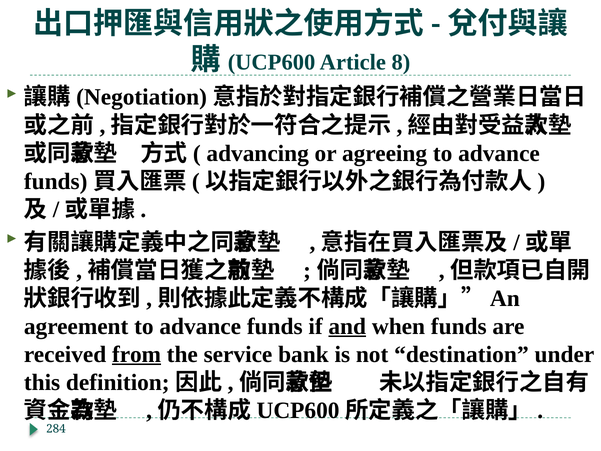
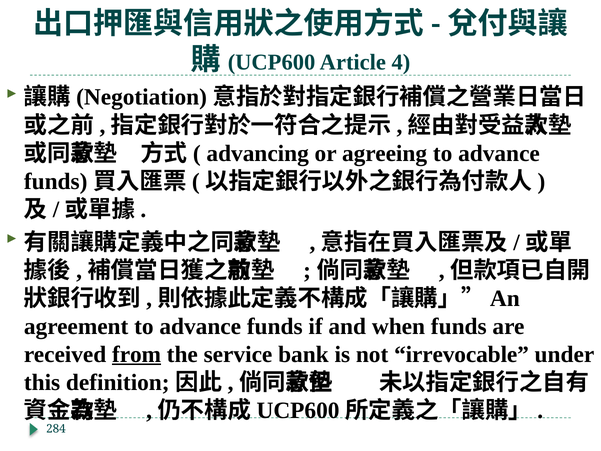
8: 8 -> 4 (401, 62)
and underline: present -> none (347, 326)
destination: destination -> irrevocable (462, 354)
